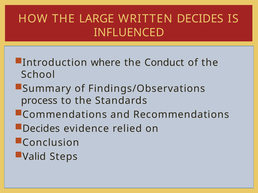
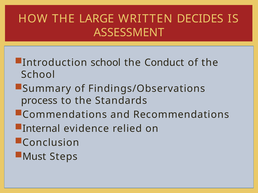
INFLUENCED: INFLUENCED -> ASSESSMENT (129, 33)
Introduction where: where -> school (106, 63)
Decides: Decides -> Internal (41, 129)
Valid: Valid -> Must (34, 157)
